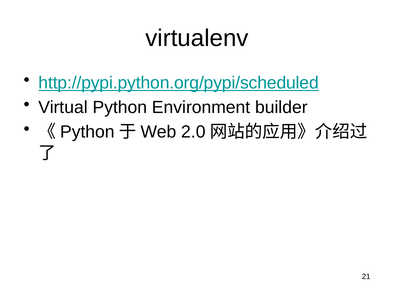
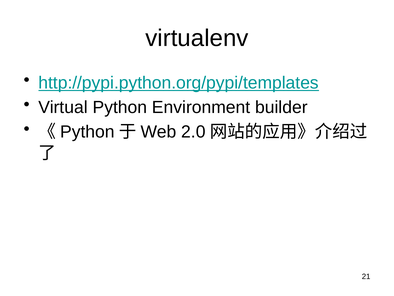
http://pypi.python.org/pypi/scheduled: http://pypi.python.org/pypi/scheduled -> http://pypi.python.org/pypi/templates (179, 83)
